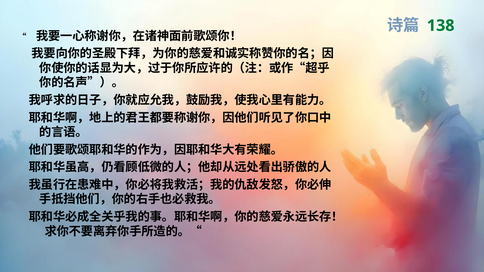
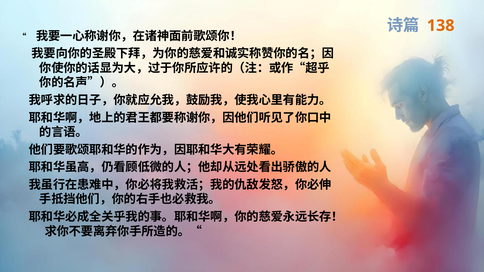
138 colour: green -> orange (441, 26)
